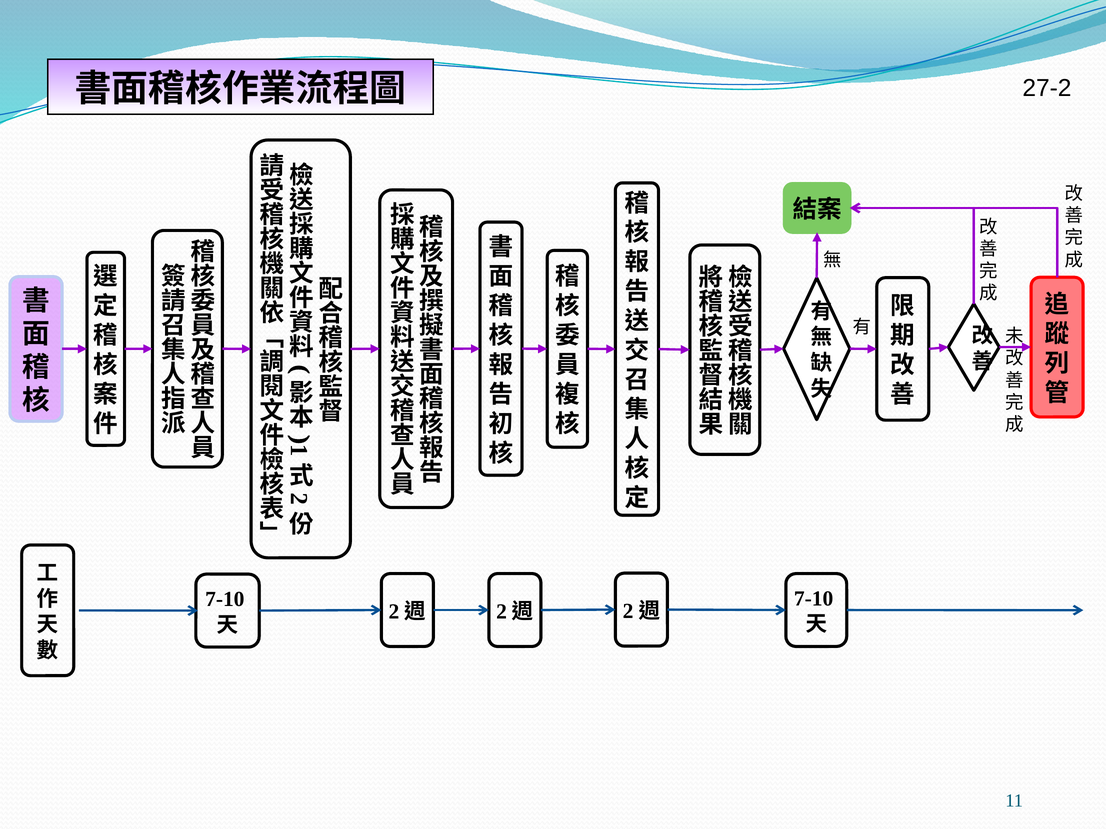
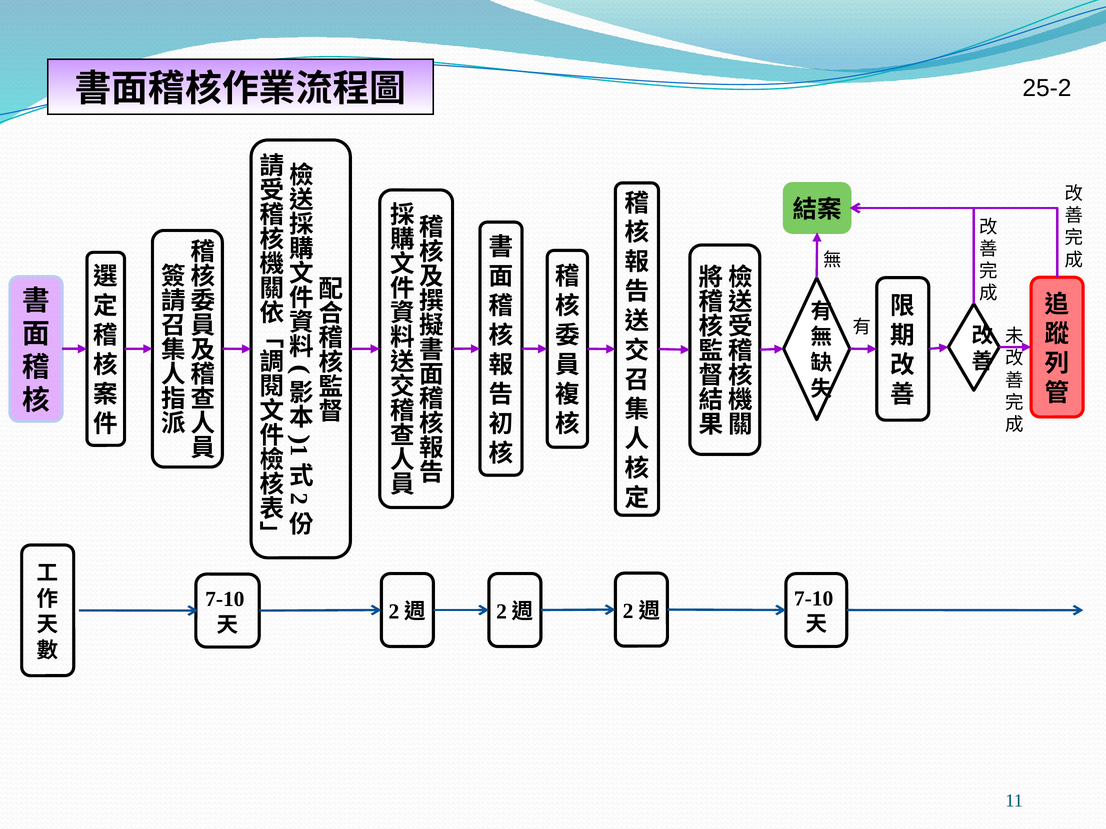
27-2: 27-2 -> 25-2 (1047, 88)
